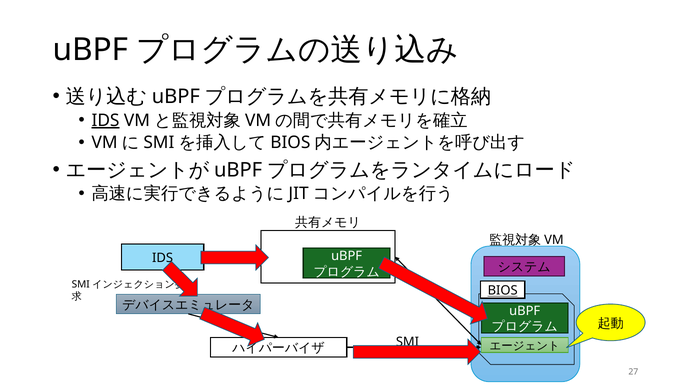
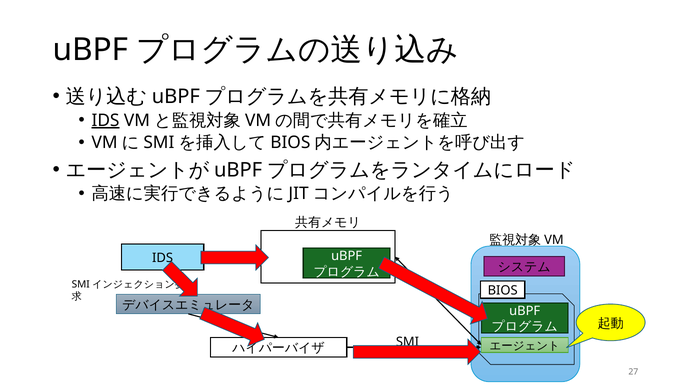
BIOS underline: present -> none (503, 290)
